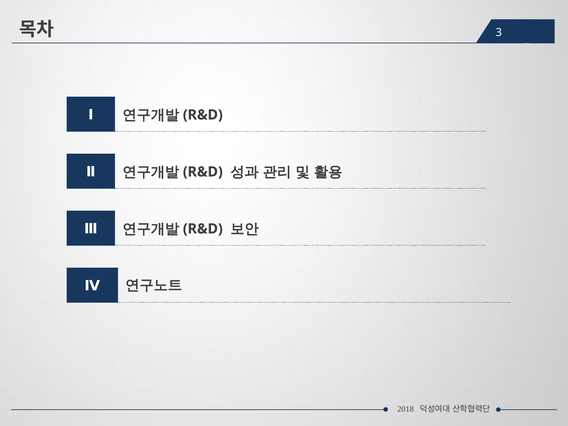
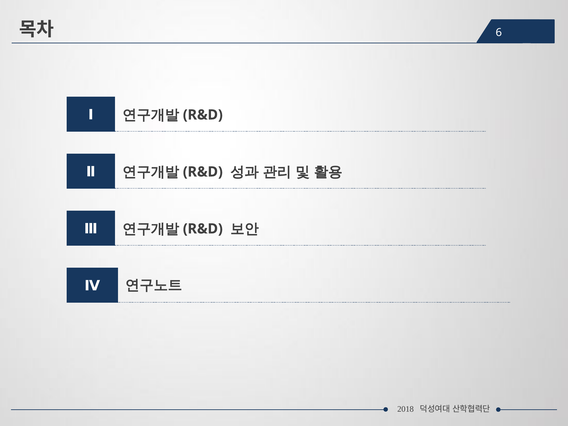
3: 3 -> 6 (499, 32)
